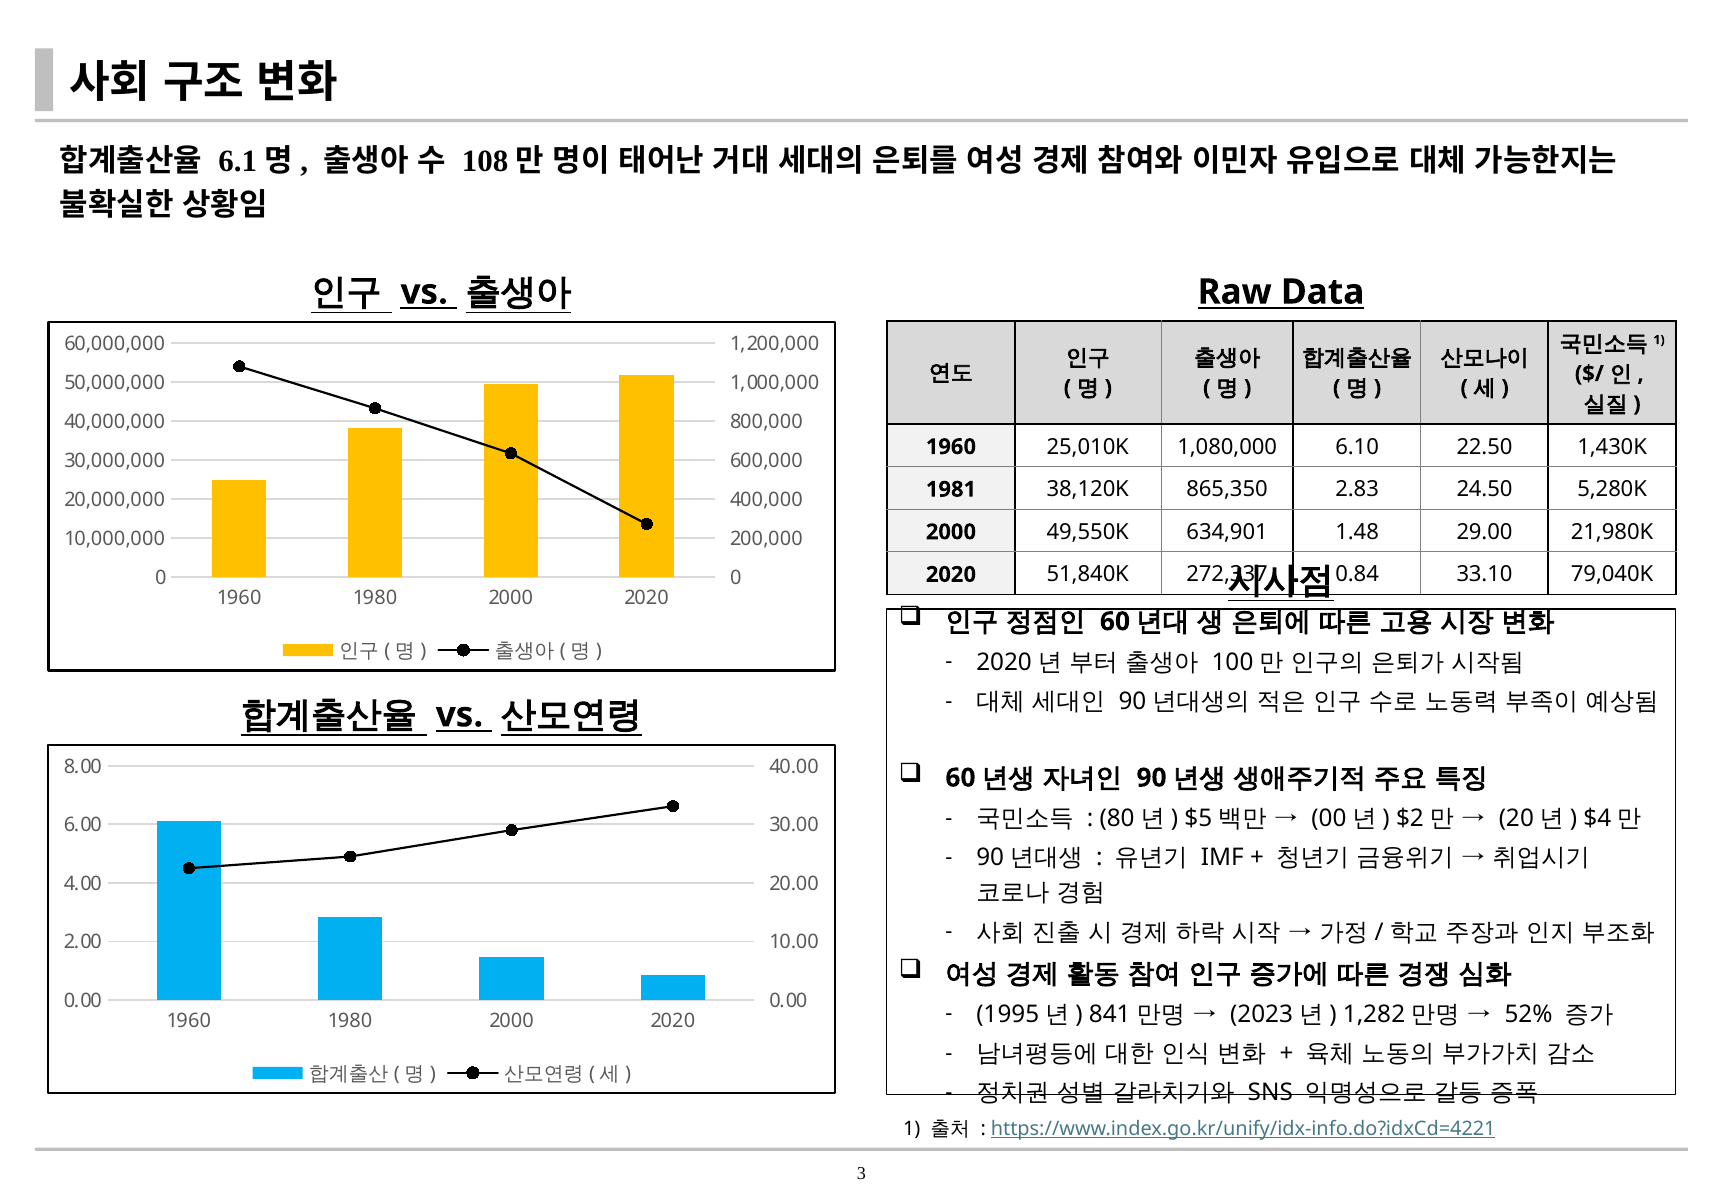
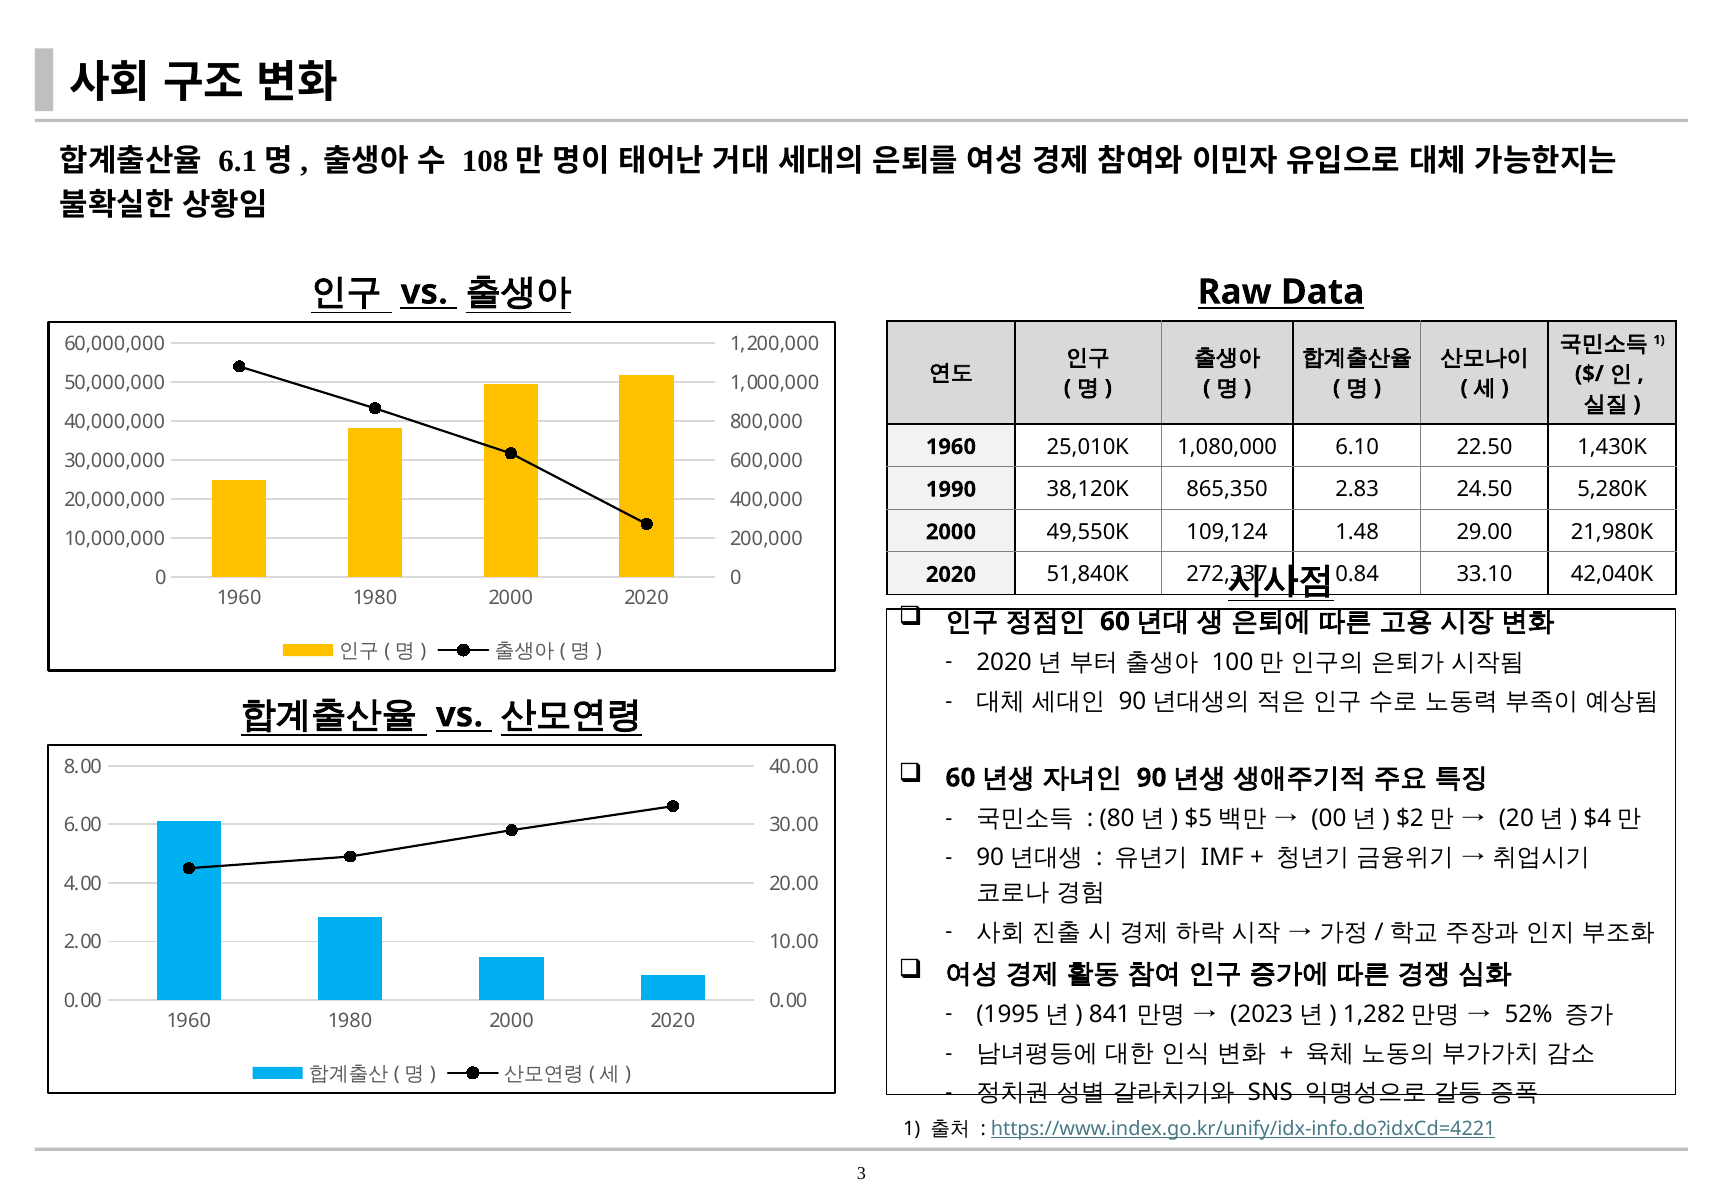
1981: 1981 -> 1990 (951, 489)
634,901: 634,901 -> 109,124 (1227, 532)
79,040K: 79,040K -> 42,040K (1612, 574)
